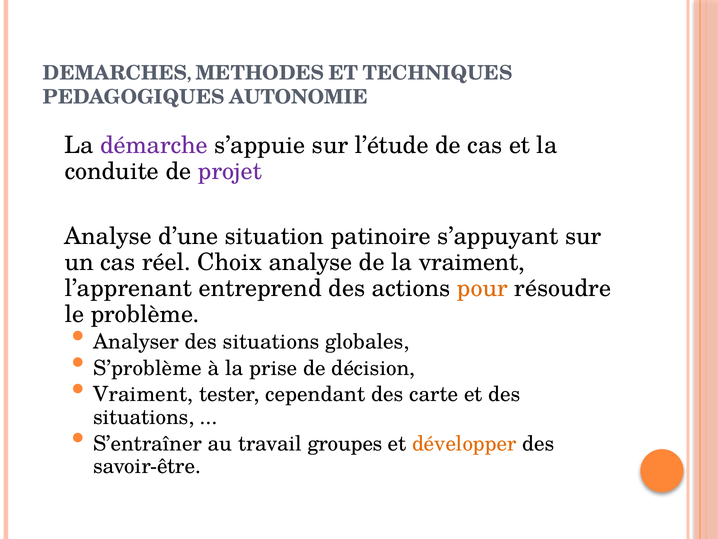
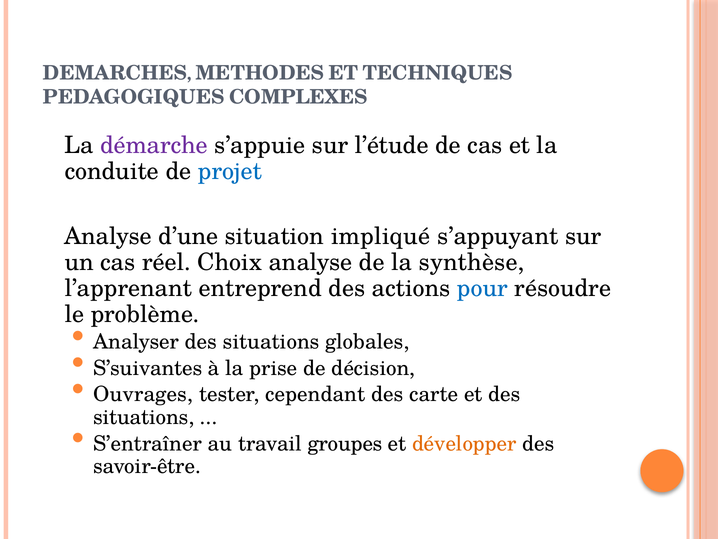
AUTONOMIE: AUTONOMIE -> COMPLEXES (298, 97)
projet colour: purple -> blue (230, 171)
patinoire: patinoire -> impliqué (381, 236)
la vraiment: vraiment -> synthèse (472, 262)
pour colour: orange -> blue (482, 288)
S’problème: S’problème -> S’suivantes (148, 368)
Vraiment: Vraiment -> Ouvrages (143, 394)
